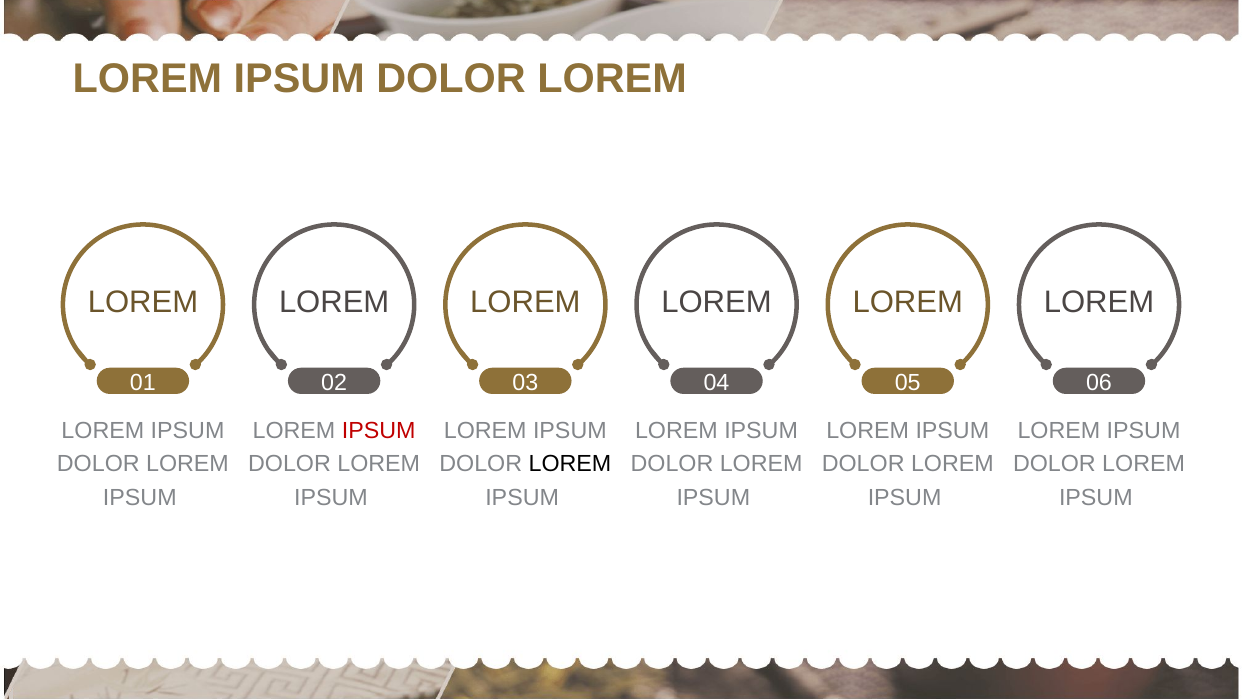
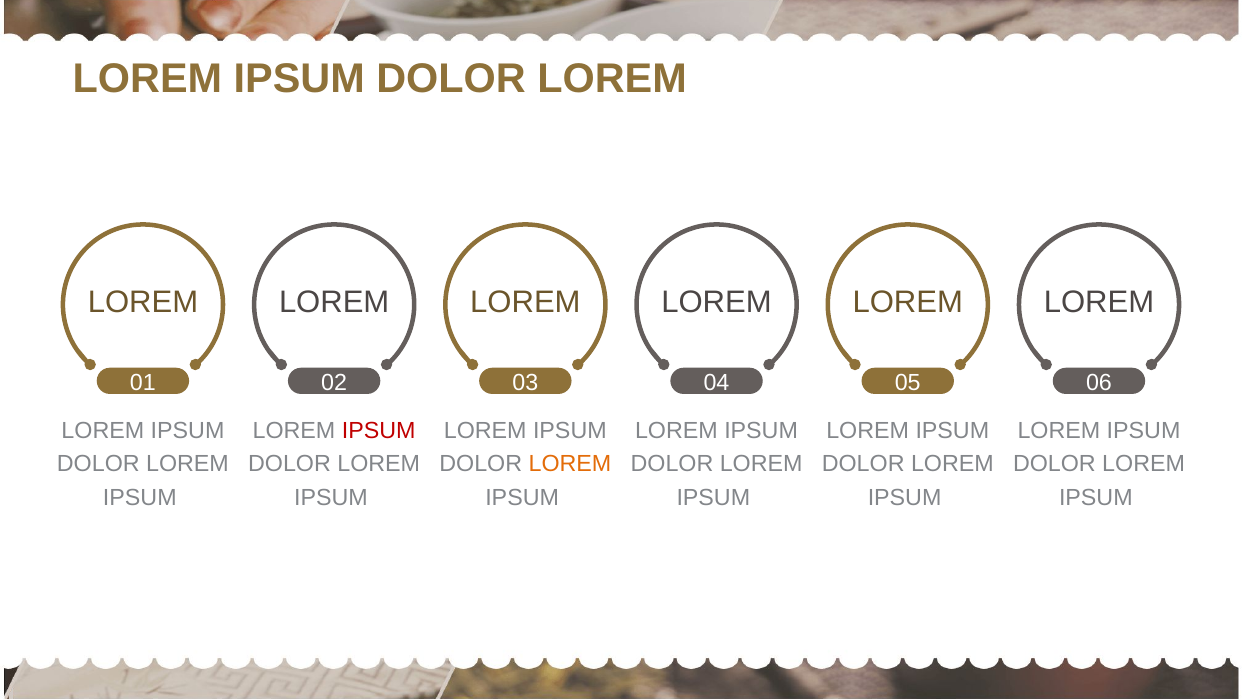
LOREM colour: black -> orange (570, 464)
